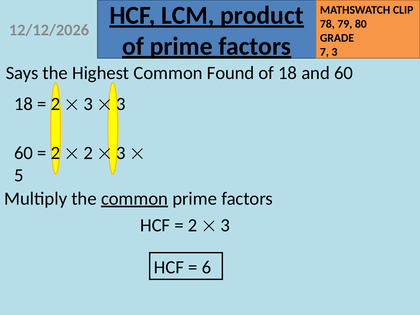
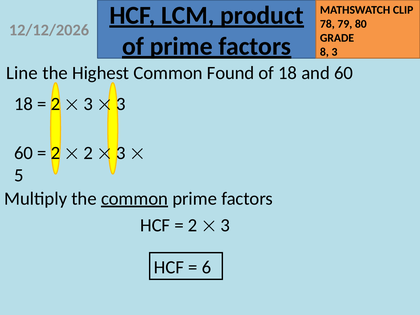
7: 7 -> 8 (324, 52)
Says: Says -> Line (22, 73)
